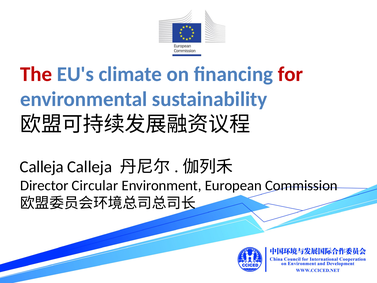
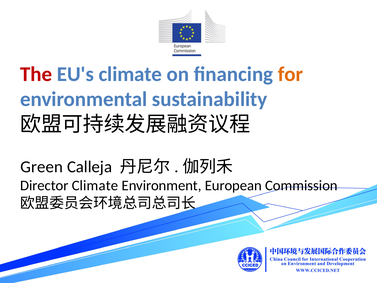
for colour: red -> orange (290, 74)
Calleja: Calleja -> Green (42, 167)
Director Circular: Circular -> Climate (95, 185)
